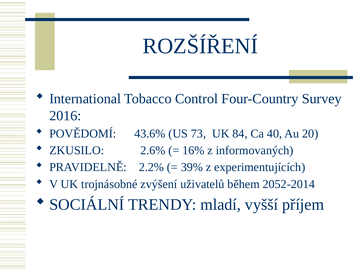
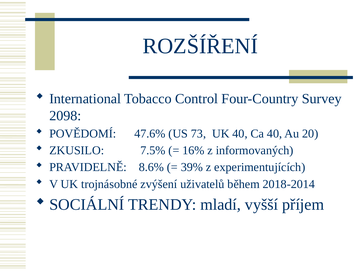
2016: 2016 -> 2098 (65, 116)
43.6%: 43.6% -> 47.6% (150, 134)
UK 84: 84 -> 40 (240, 134)
2.6%: 2.6% -> 7.5% (153, 151)
2.2%: 2.2% -> 8.6% (151, 168)
2052-2014: 2052-2014 -> 2018-2014 (289, 184)
